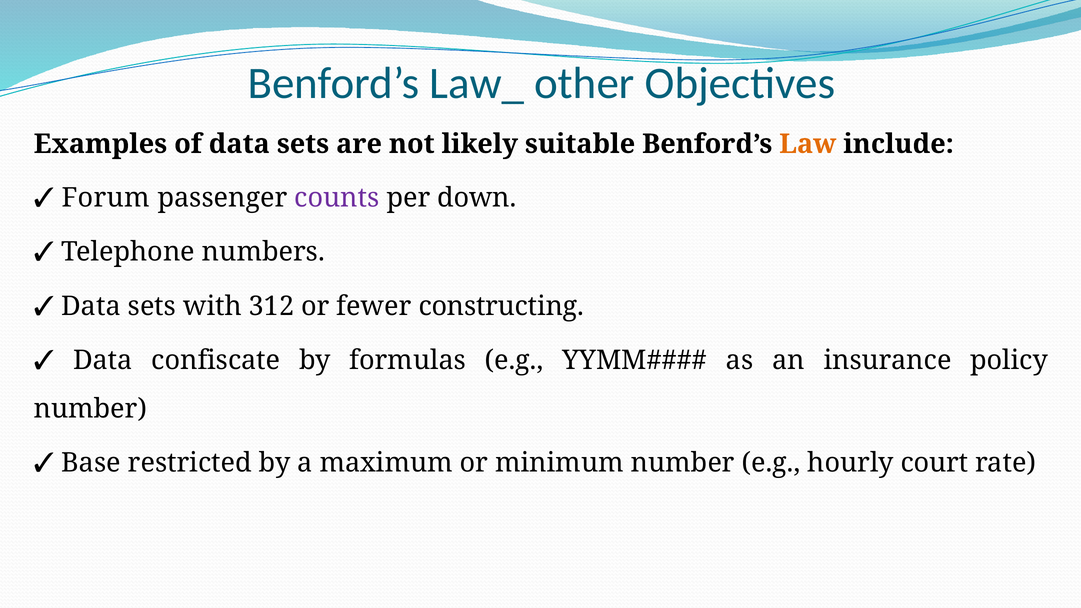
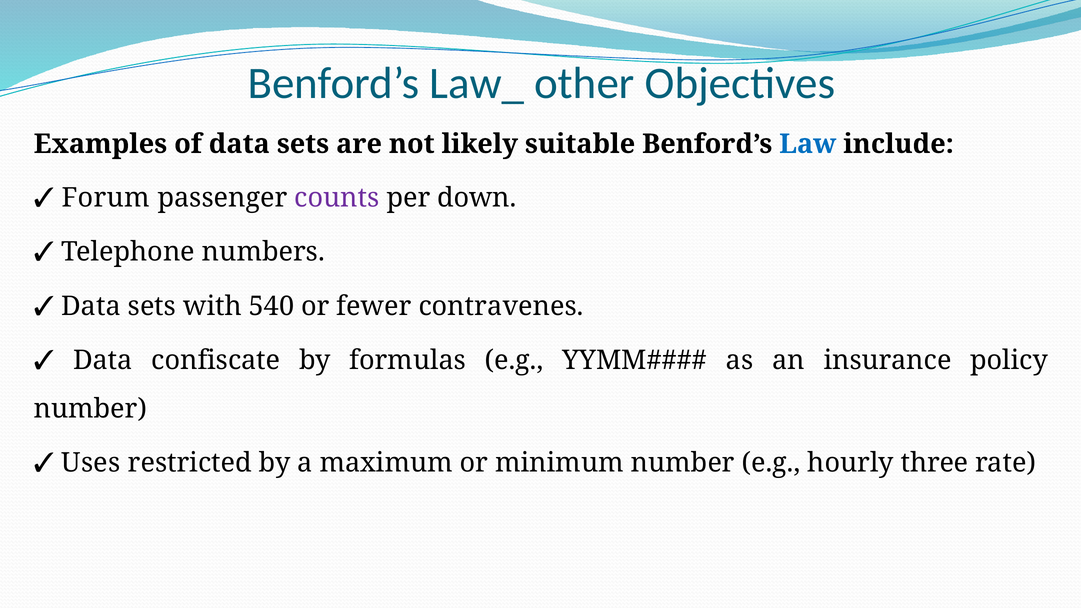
Law colour: orange -> blue (808, 144)
312: 312 -> 540 (272, 306)
constructing: constructing -> contravenes (501, 306)
Base: Base -> Uses (91, 463)
court: court -> three (935, 463)
